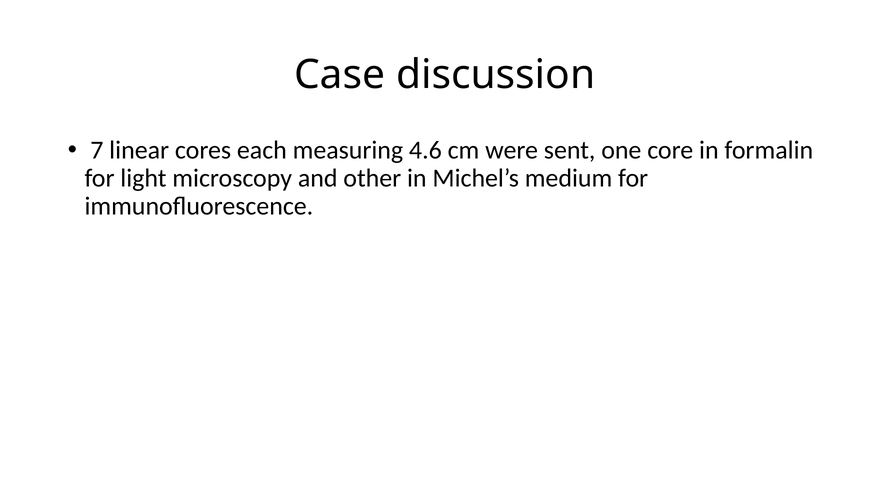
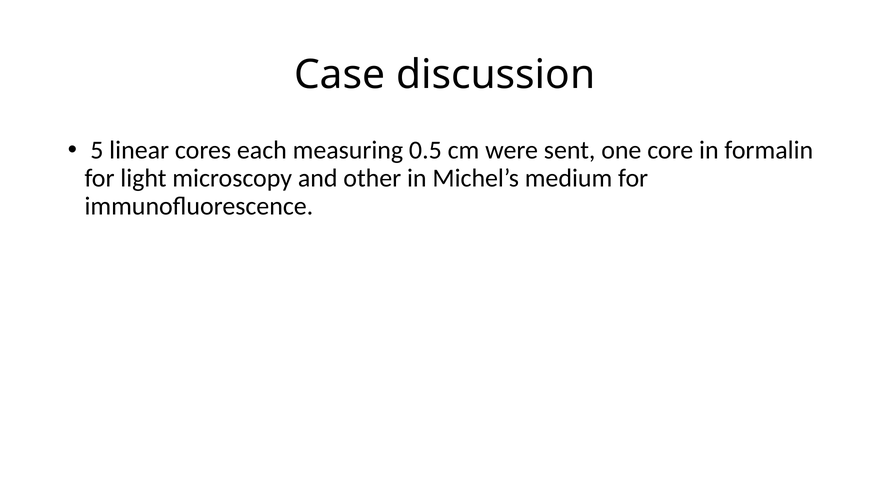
7: 7 -> 5 (97, 150)
4.6: 4.6 -> 0.5 (425, 150)
